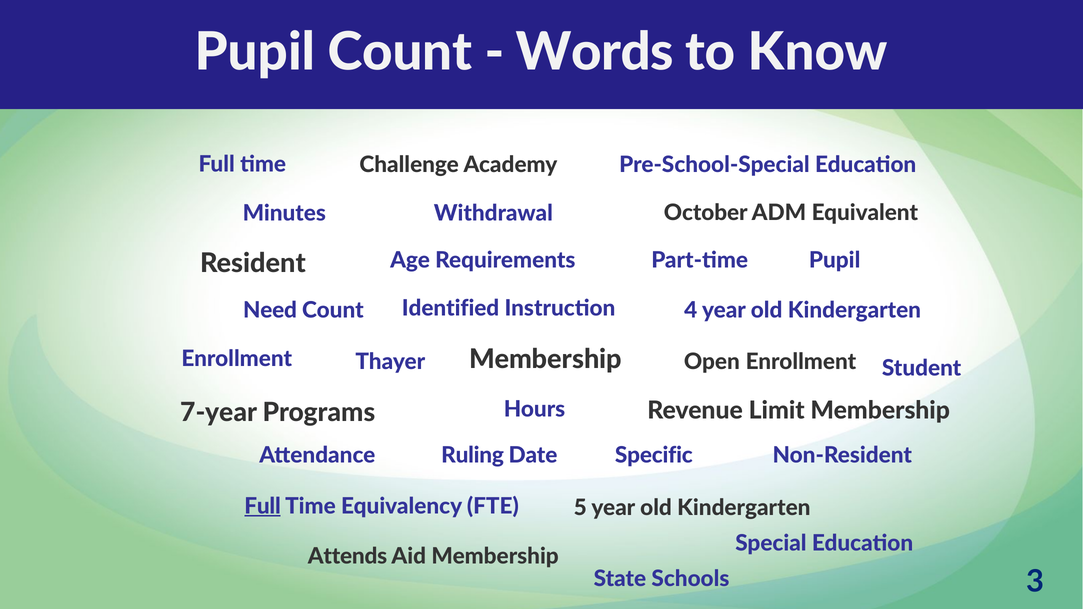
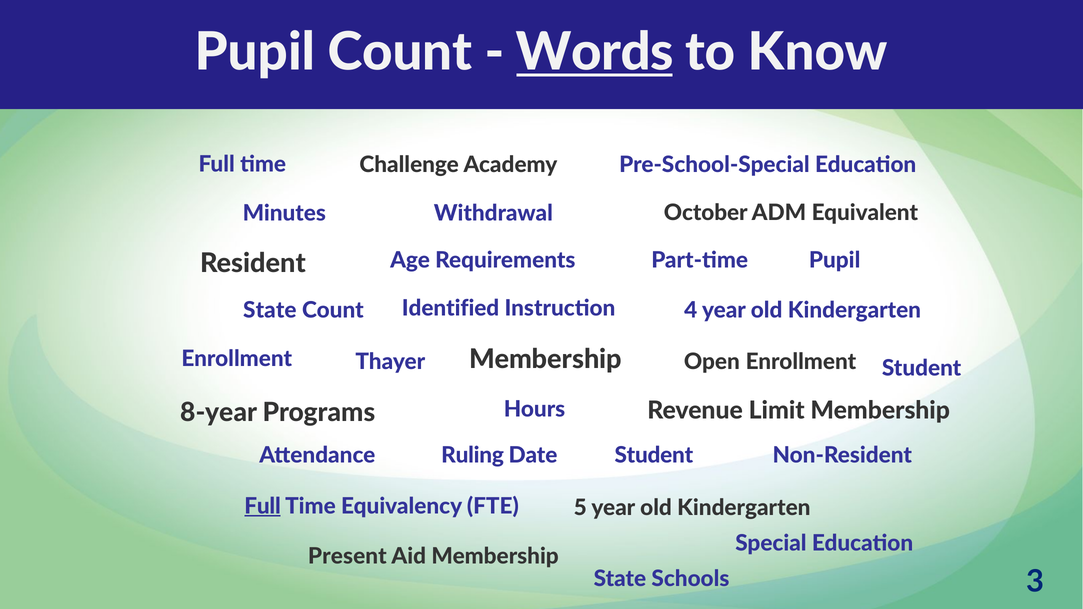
Words underline: none -> present (595, 52)
Need: Need -> State (270, 311)
7-year: 7-year -> 8-year (219, 413)
Specific: Specific -> Student (654, 455)
Attends: Attends -> Present (347, 556)
